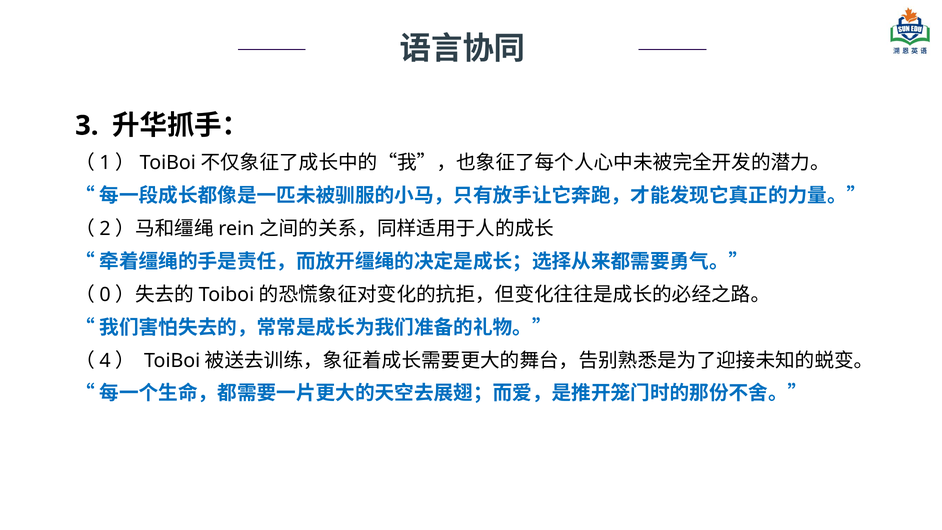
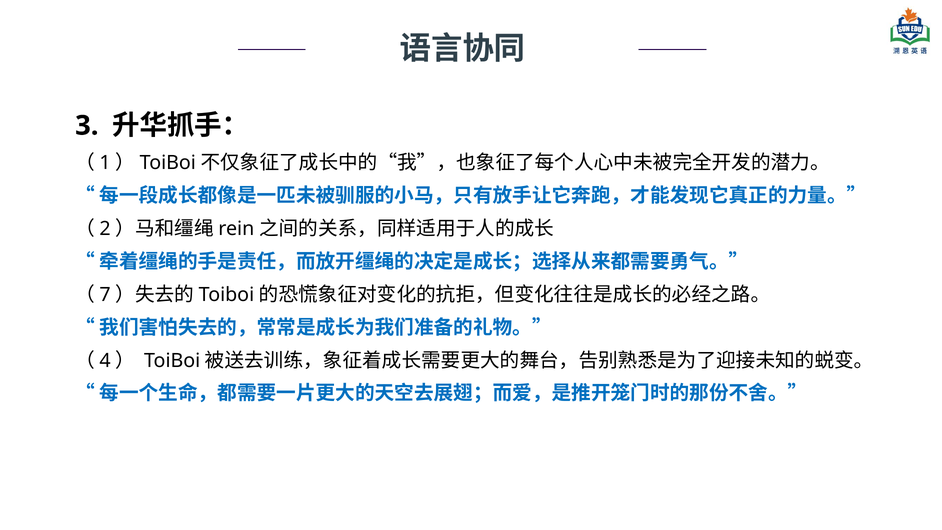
0: 0 -> 7 (105, 295)
